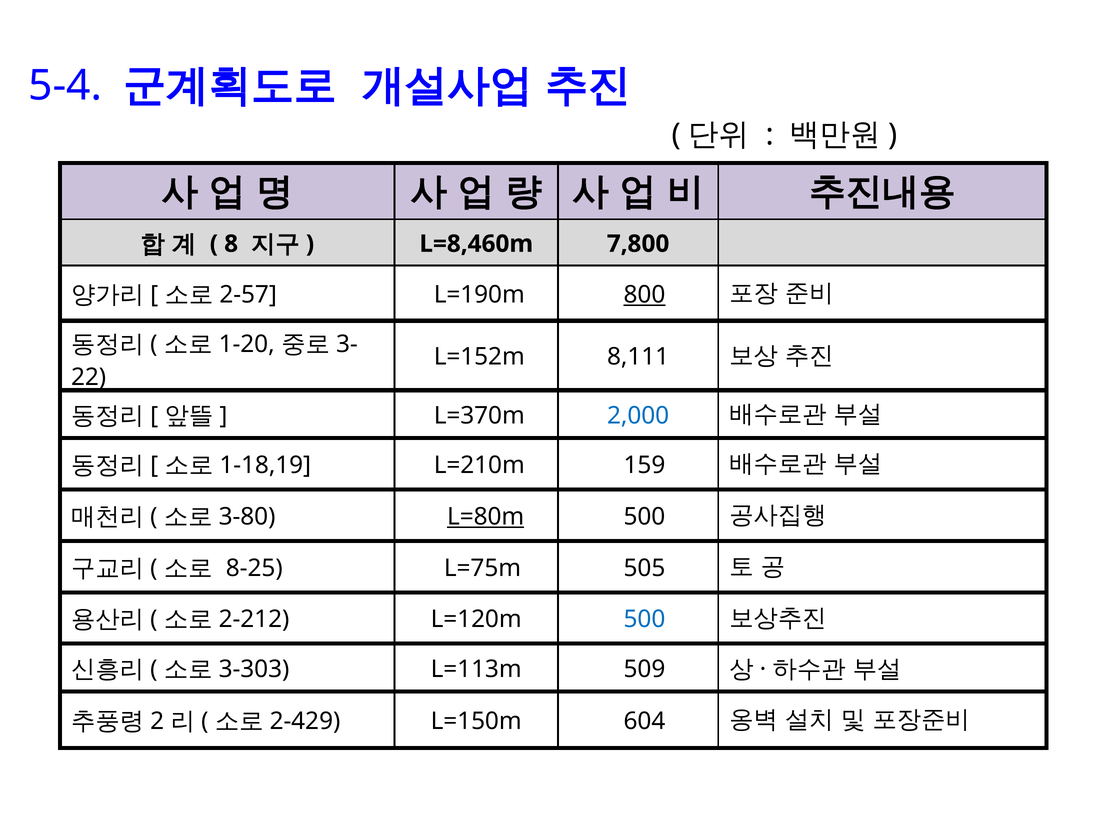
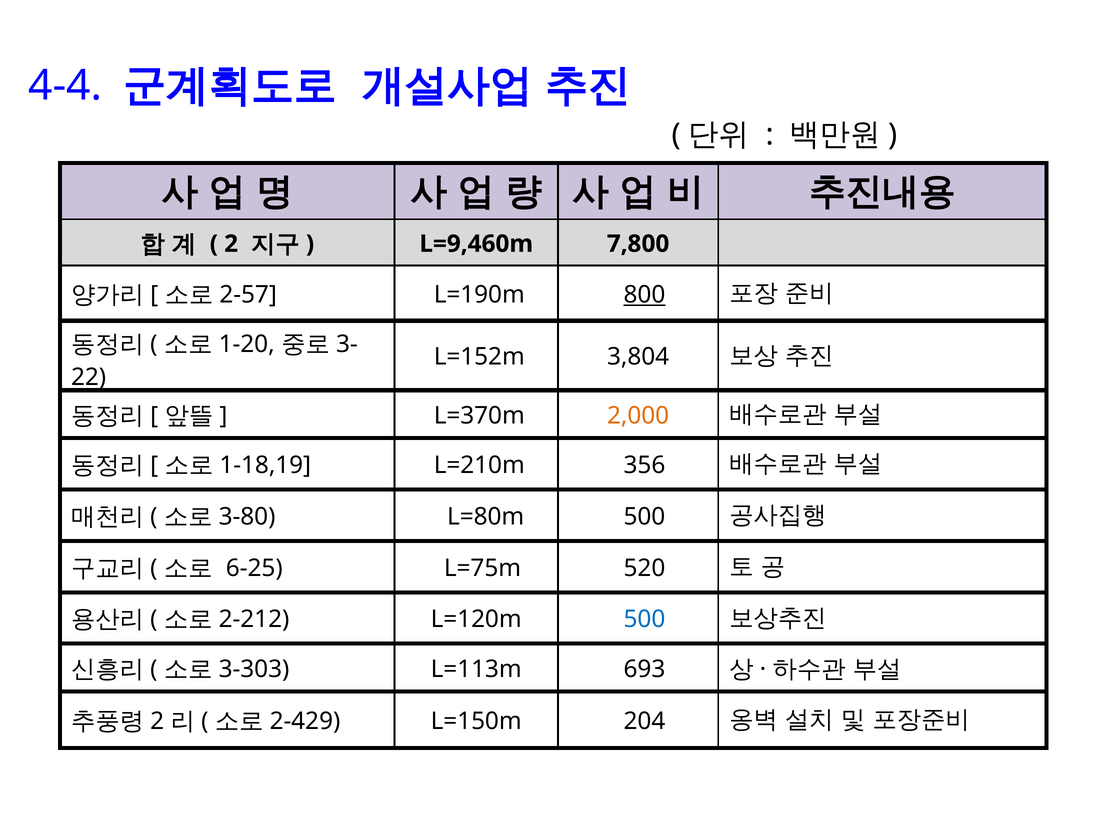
5-4: 5-4 -> 4-4 (65, 86)
8: 8 -> 2 (231, 244)
L=8,460m: L=8,460m -> L=9,460m (476, 244)
8,111: 8,111 -> 3,804 (638, 357)
2,000 colour: blue -> orange (638, 416)
159: 159 -> 356 (644, 465)
L=80m underline: present -> none (486, 517)
8-25: 8-25 -> 6-25 (254, 568)
505: 505 -> 520 (644, 568)
509: 509 -> 693 (644, 669)
604: 604 -> 204 (644, 722)
